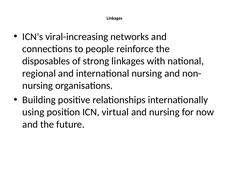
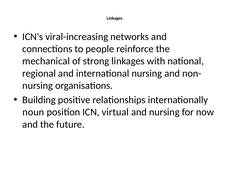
disposables: disposables -> mechanical (46, 61)
using: using -> noun (33, 112)
